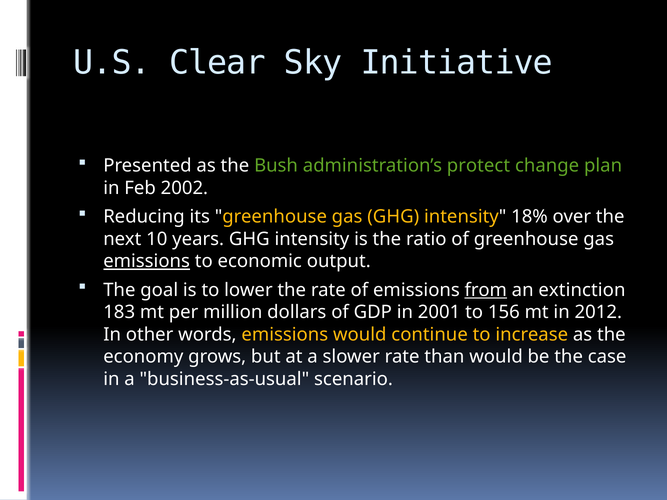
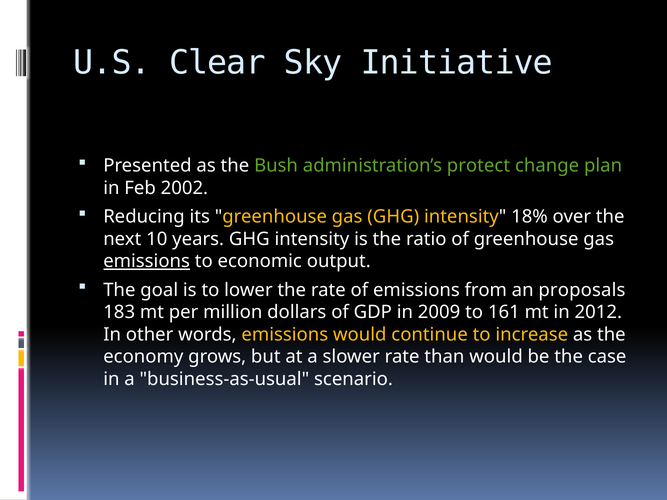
from underline: present -> none (486, 290)
extinction: extinction -> proposals (582, 290)
2001: 2001 -> 2009 (439, 312)
156: 156 -> 161 (504, 312)
